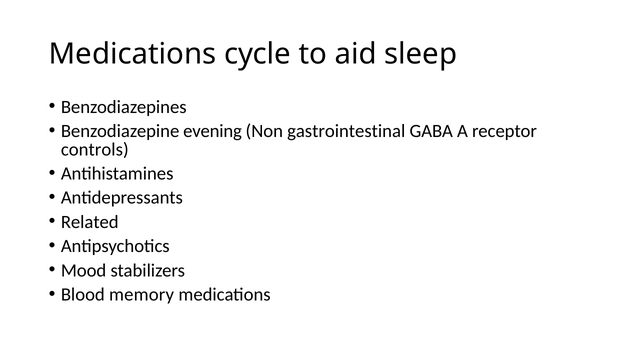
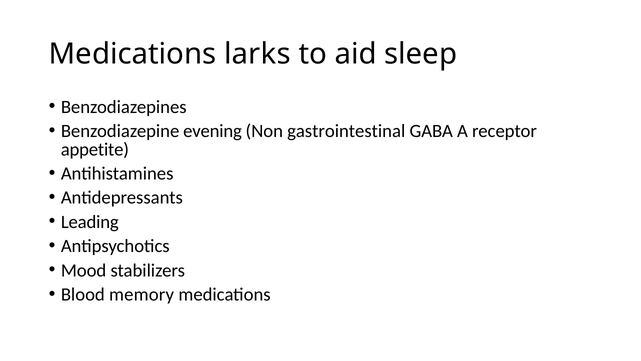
cycle: cycle -> larks (257, 54)
controls: controls -> appetite (95, 149)
Related: Related -> Leading (90, 222)
